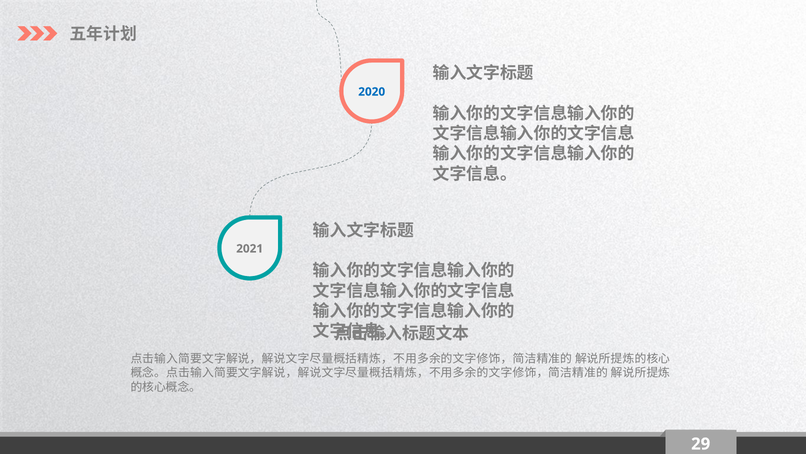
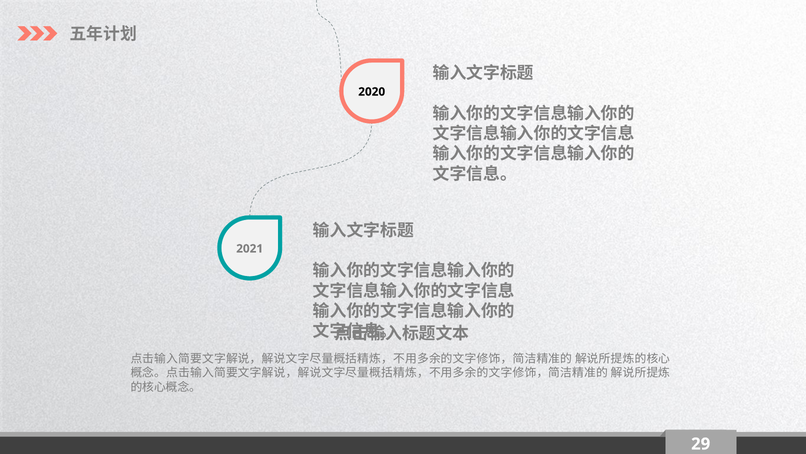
2020 colour: blue -> black (372, 92)
